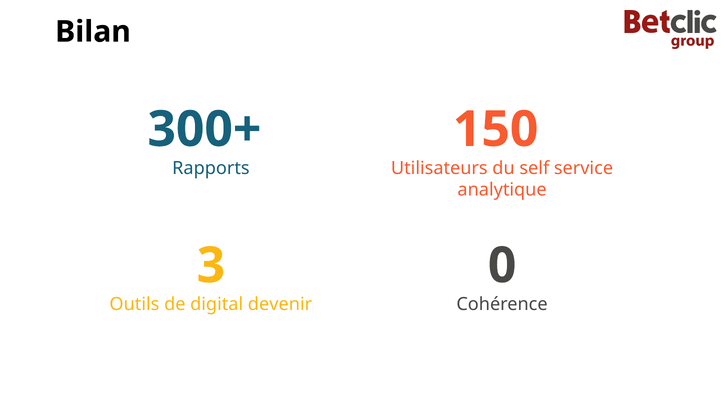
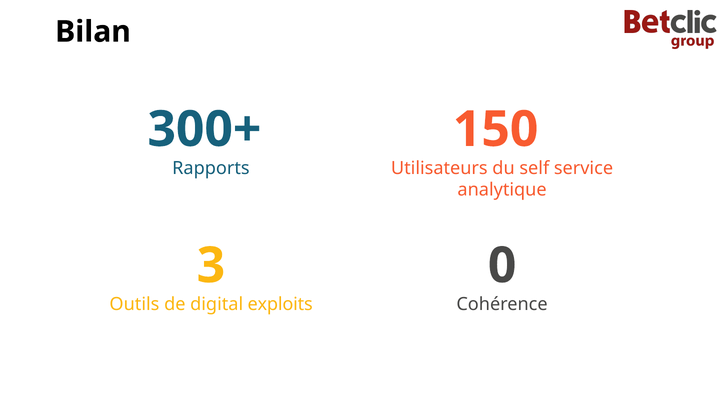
devenir: devenir -> exploits (280, 304)
